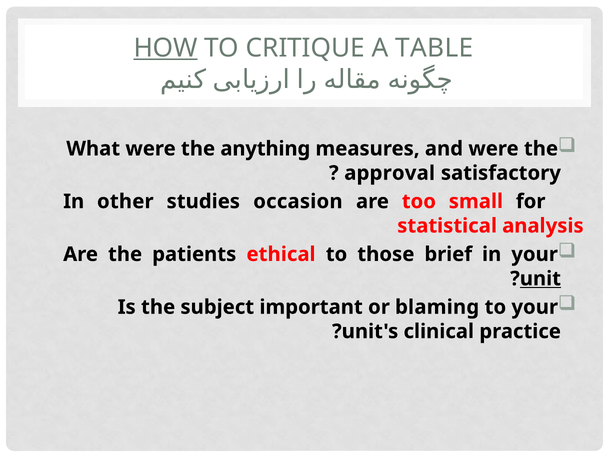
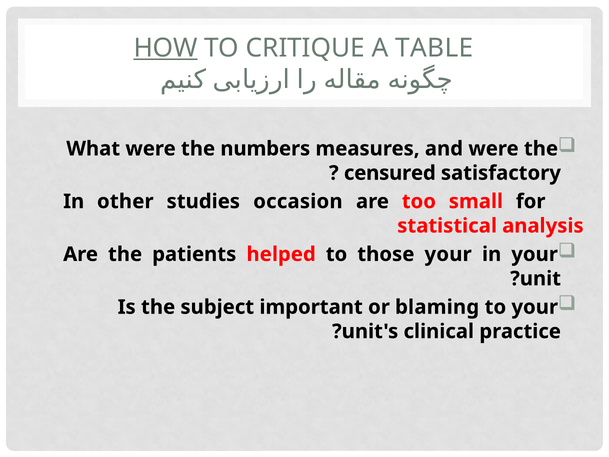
anything: anything -> numbers (265, 149)
approval: approval -> censured (390, 173)
ethical: ethical -> helped (281, 254)
those brief: brief -> your (448, 254)
unit underline: present -> none (540, 278)
